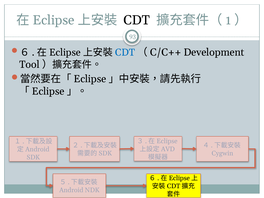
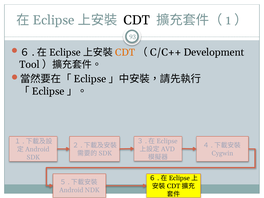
CDT colour: blue -> orange (125, 52)
